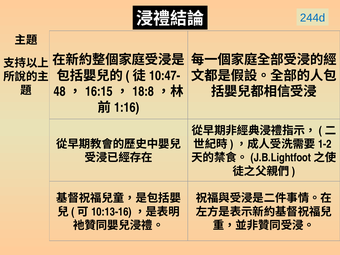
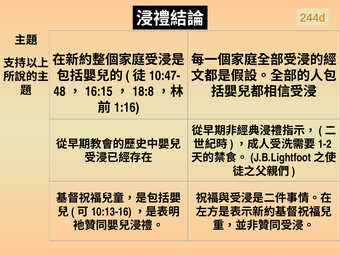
244d colour: blue -> orange (313, 18)
